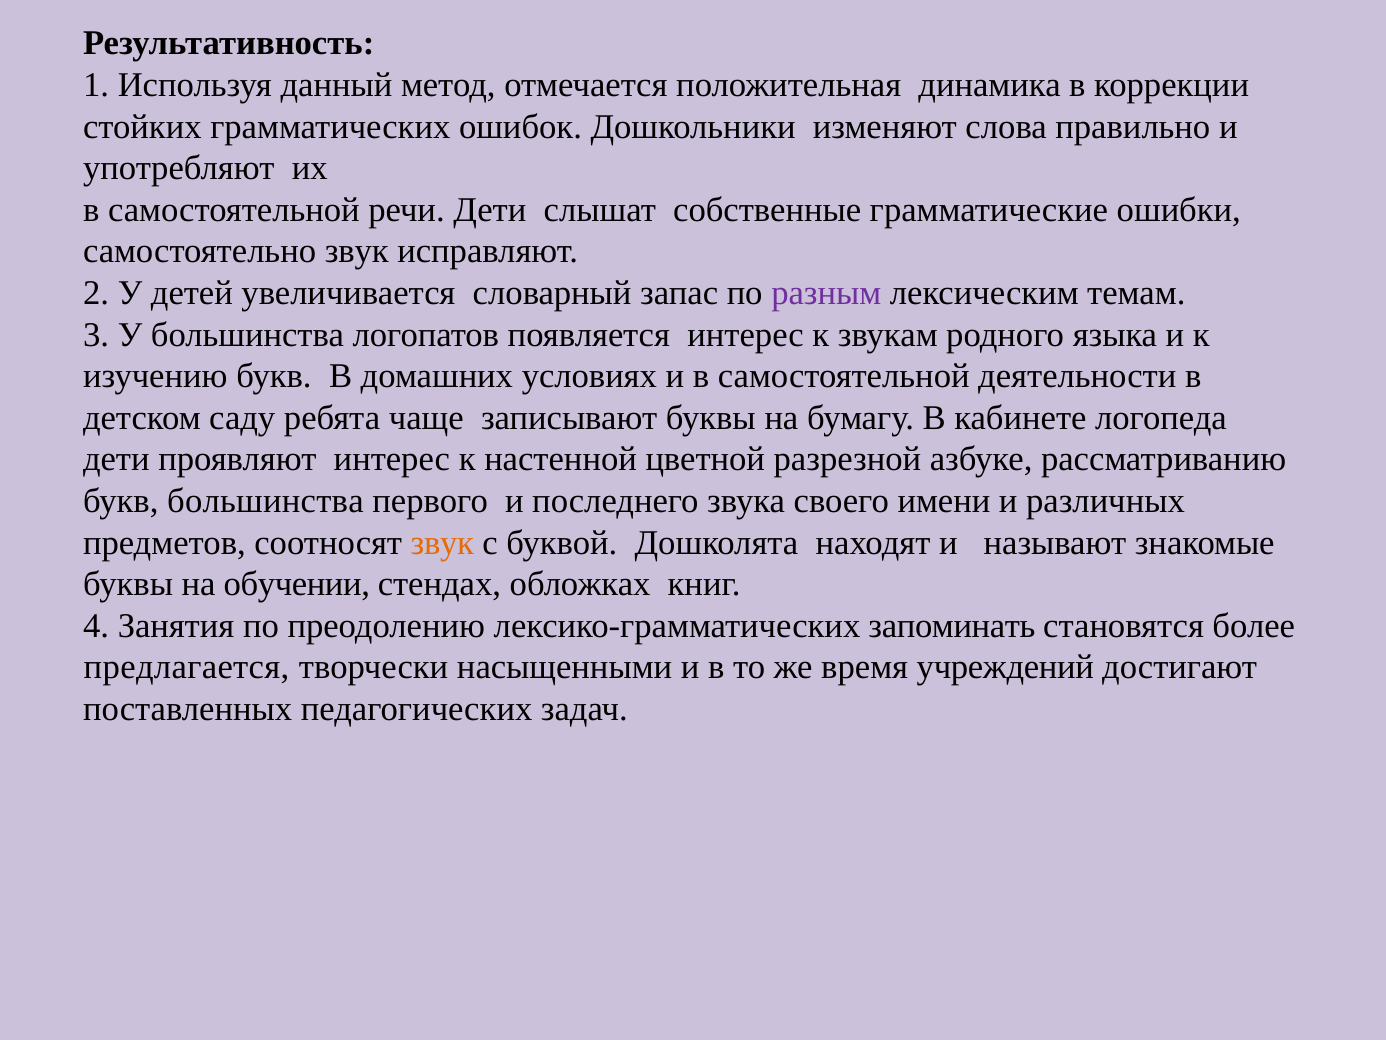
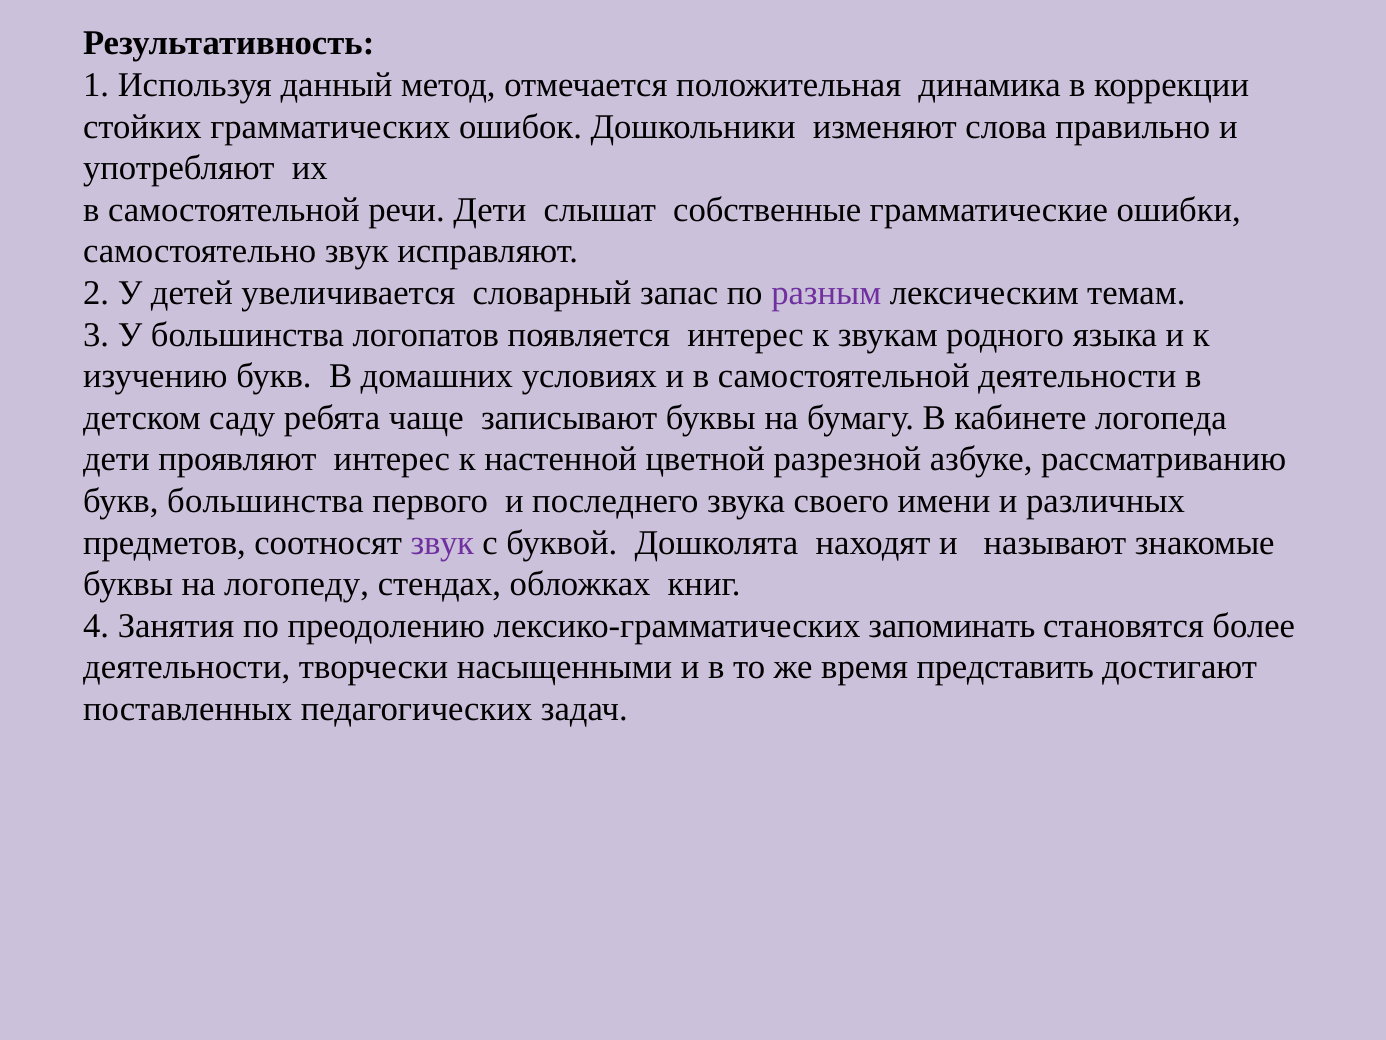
звук colour: orange -> purple (442, 542)
обучении: обучении -> логопеду (297, 584)
предлагается: предлагается -> деятельности (187, 667)
учреждений: учреждений -> представить (1005, 667)
